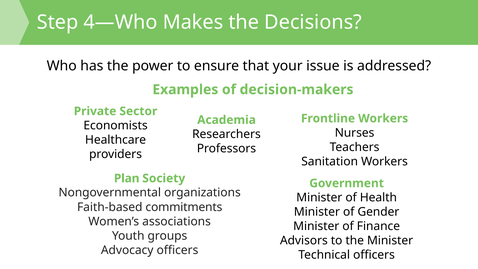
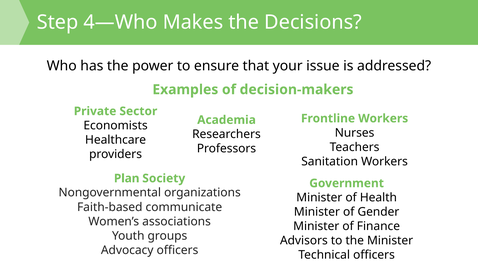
commitments: commitments -> communicate (184, 207)
